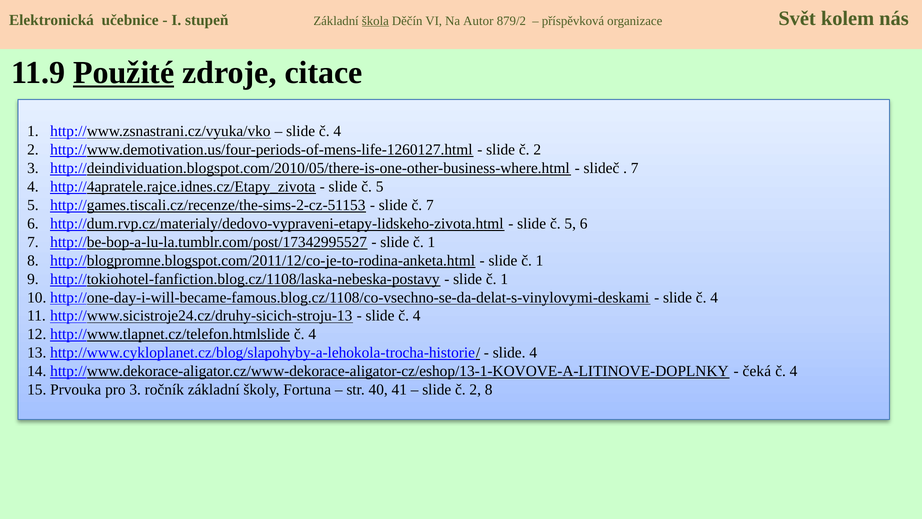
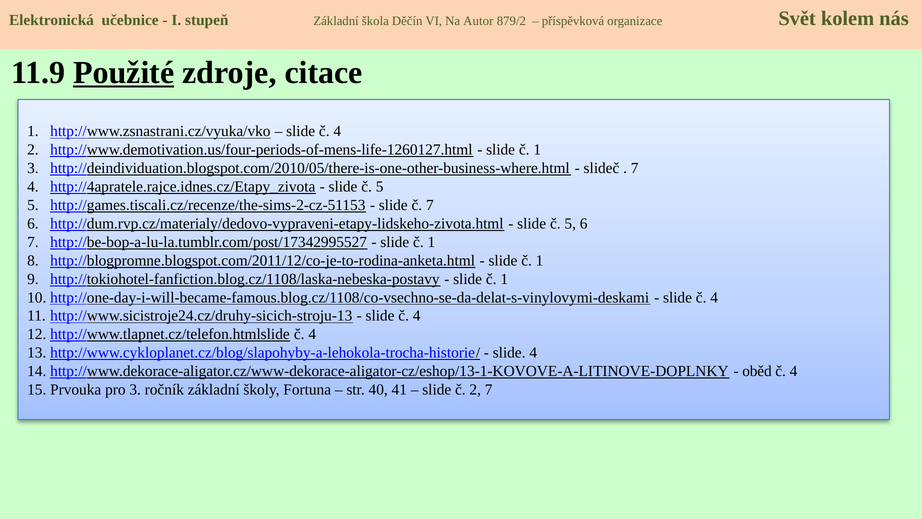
škola underline: present -> none (375, 21)
2: 2 -> 1 (537, 150)
čeká: čeká -> oběd (757, 371)
2 8: 8 -> 7 (489, 389)
